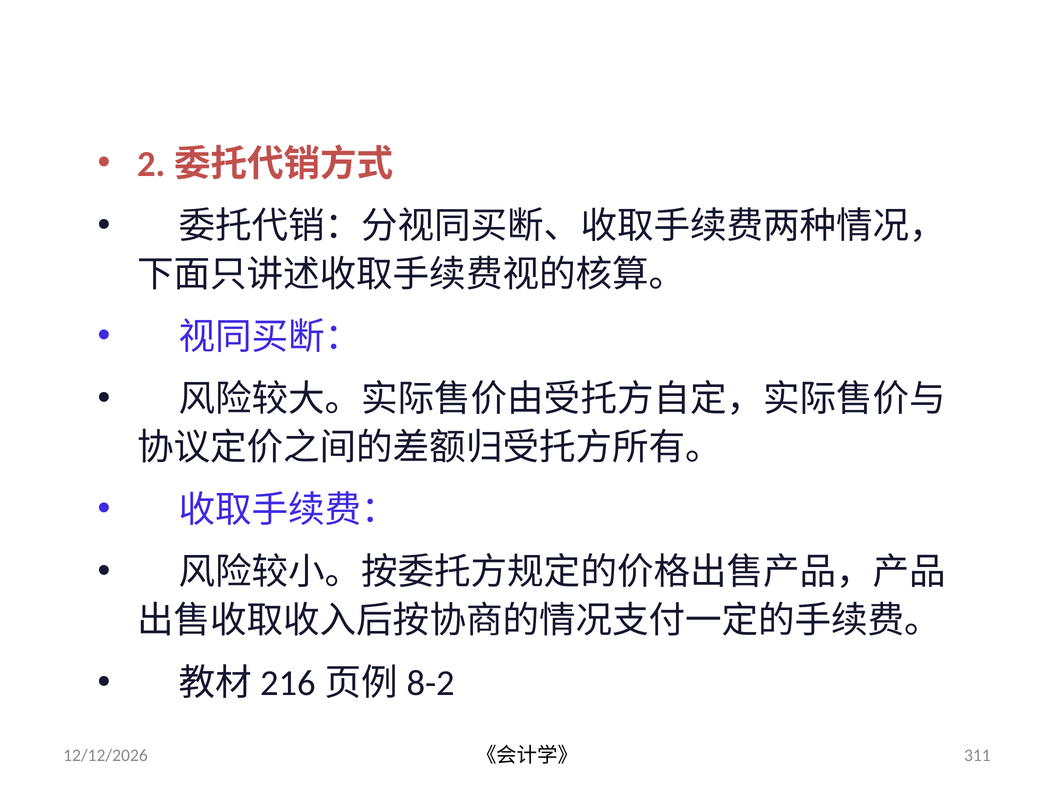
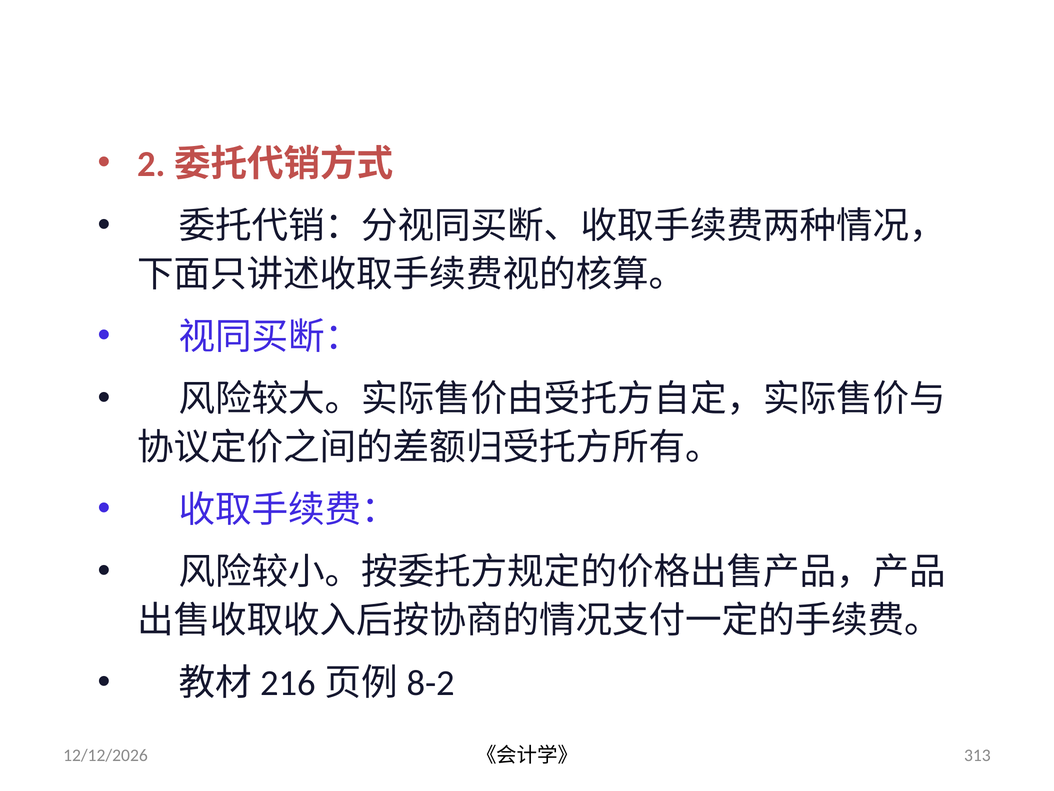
311: 311 -> 313 (977, 755)
